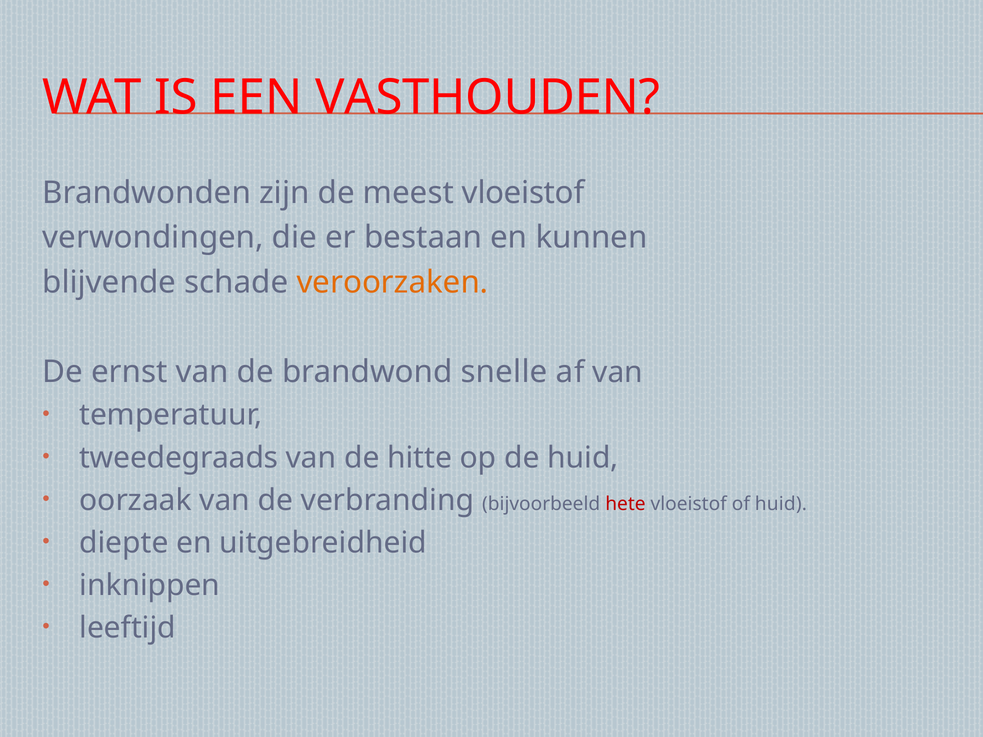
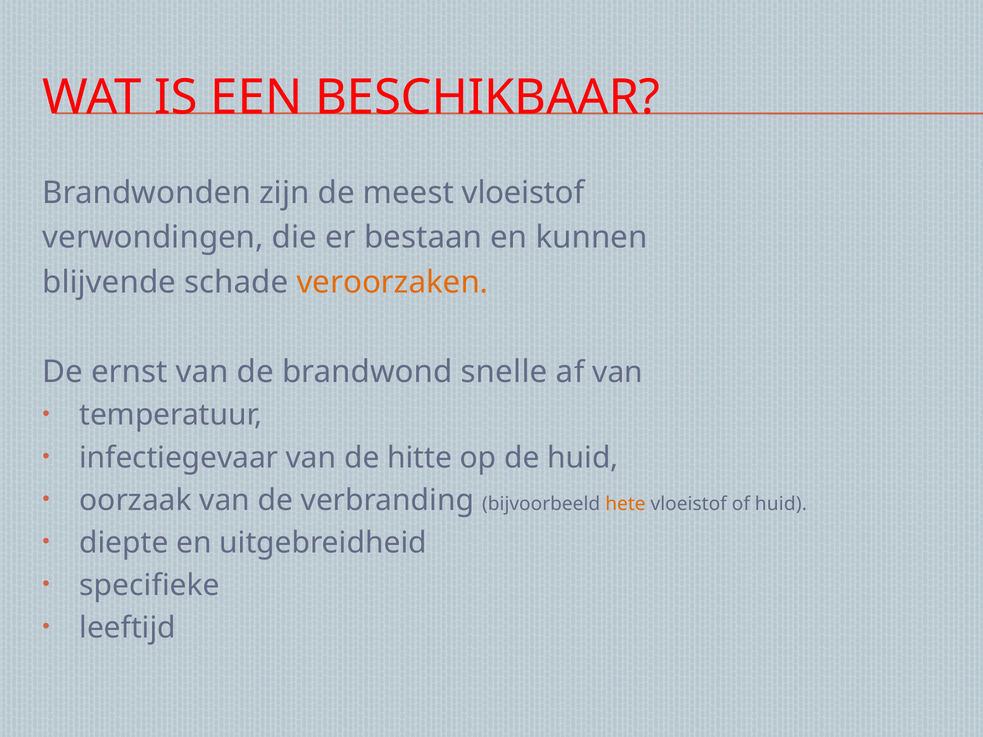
VASTHOUDEN: VASTHOUDEN -> BESCHIKBAAR (488, 98)
tweedegraads: tweedegraads -> infectiegevaar (179, 458)
hete colour: red -> orange (625, 504)
inknippen: inknippen -> specifieke (150, 585)
